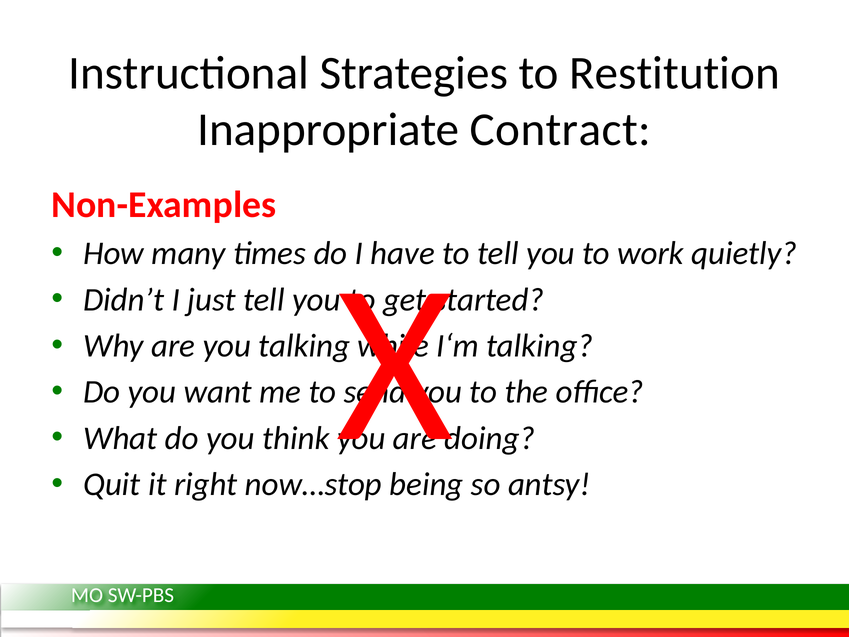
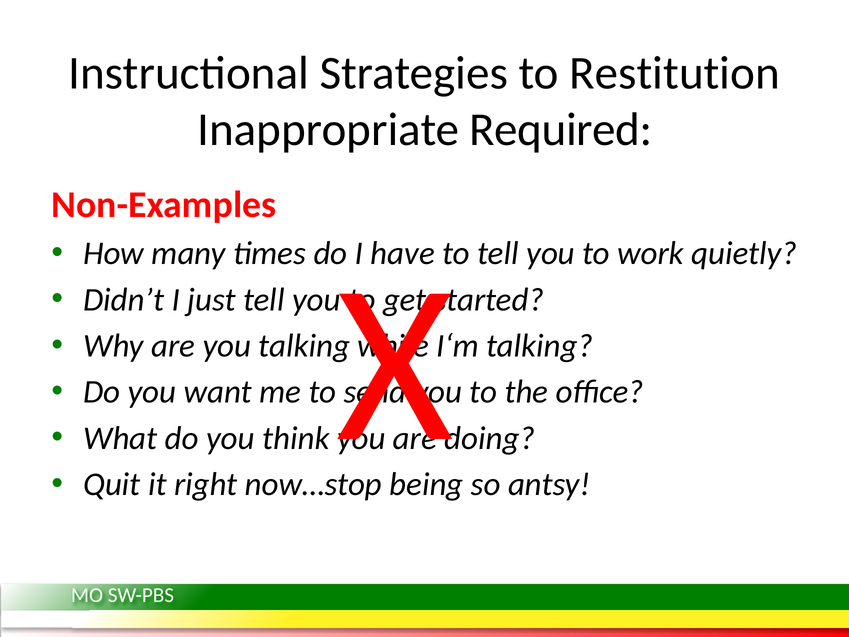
Contract: Contract -> Required (561, 130)
